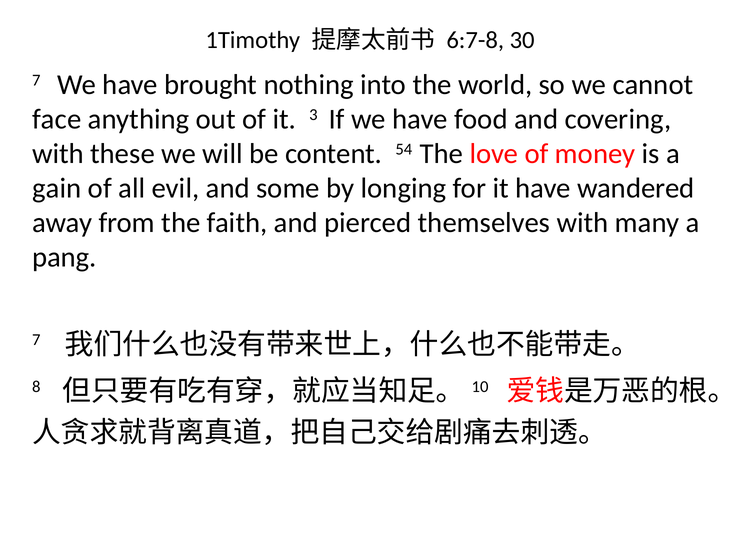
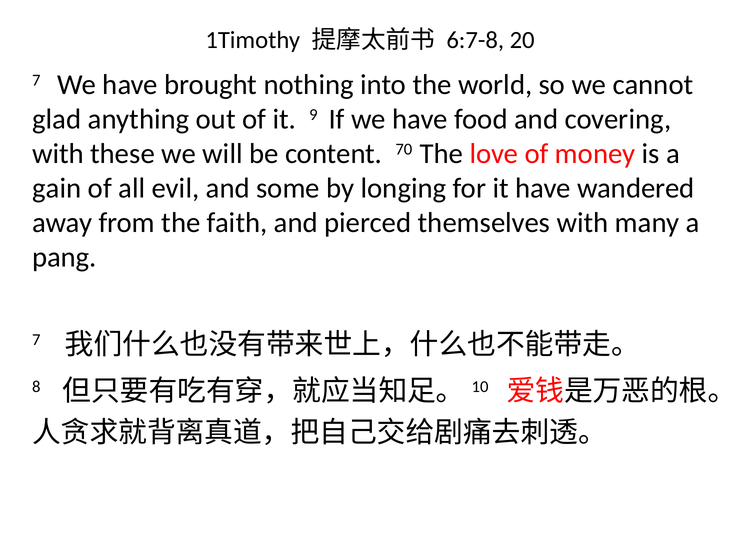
30: 30 -> 20 (522, 40)
face: face -> glad (57, 119)
3: 3 -> 9 (313, 115)
54: 54 -> 70 (404, 149)
